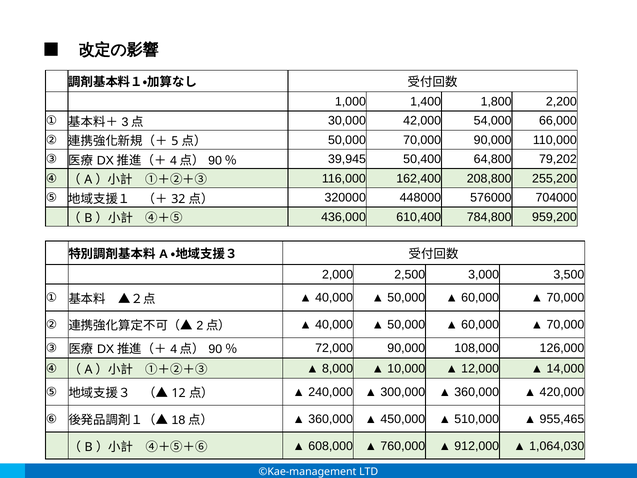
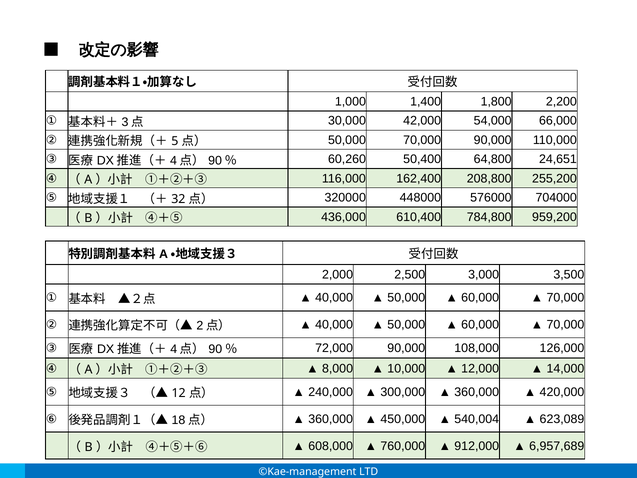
39,945: 39,945 -> 60,260 (347, 159)
79,202: 79,202 -> 24,651 (558, 159)
510,000: 510,000 -> 540,004 (477, 419)
955,465: 955,465 -> 623,089 (562, 419)
1,064,030: 1,064,030 -> 6,957,689 (557, 446)
